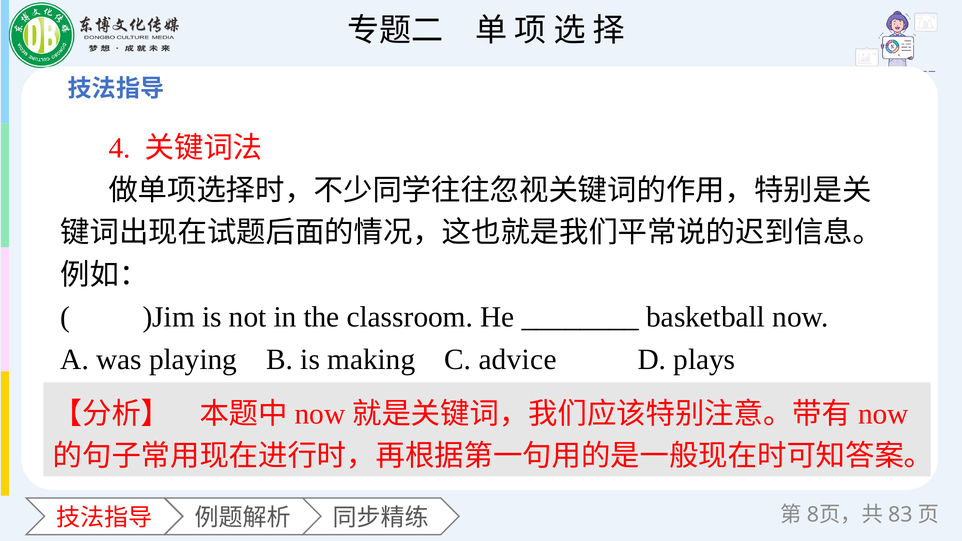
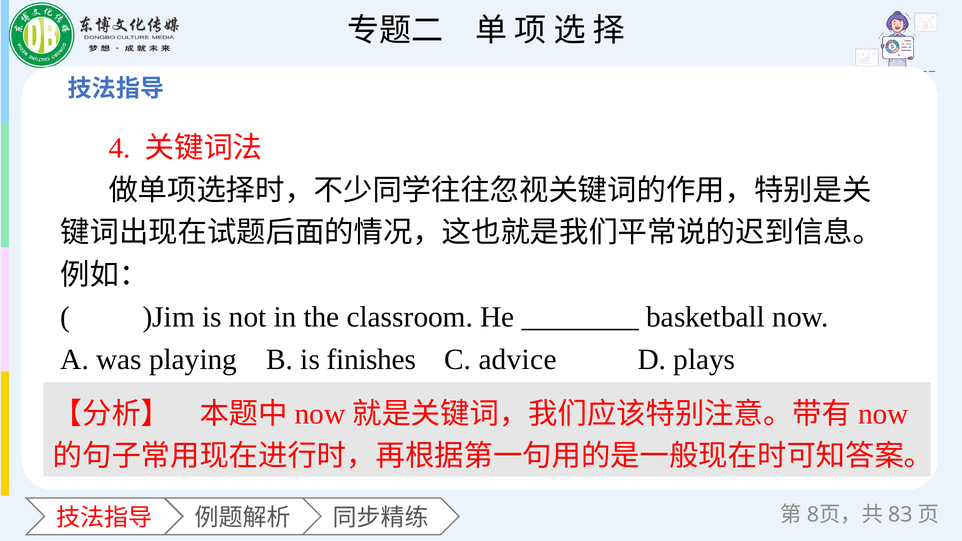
making: making -> finishes (371, 360)
